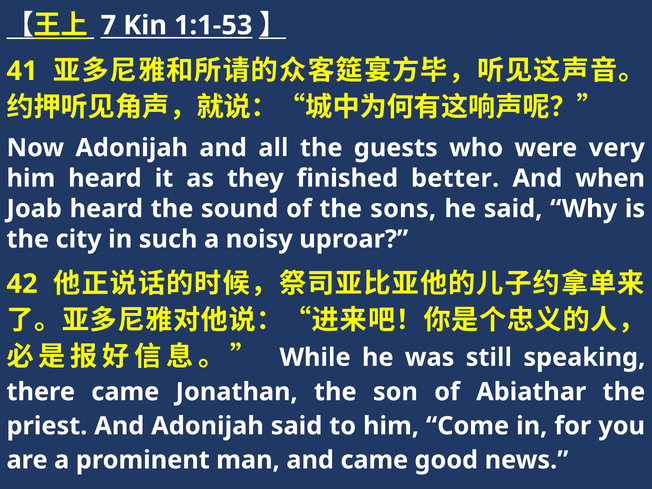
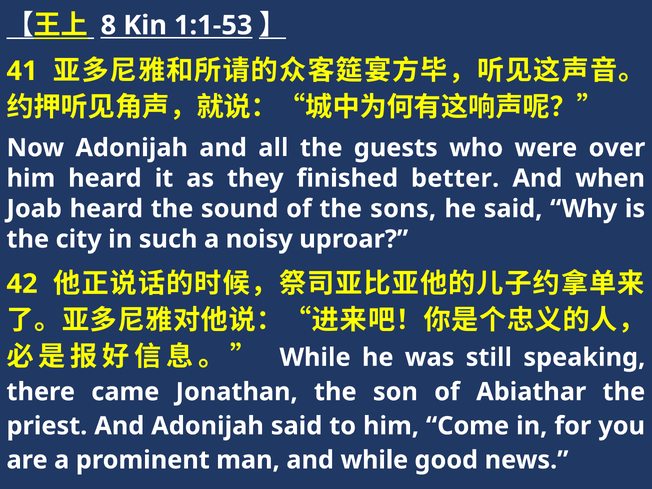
7: 7 -> 8 (108, 25)
very: very -> over (617, 148)
and came: came -> while (374, 460)
